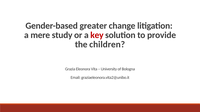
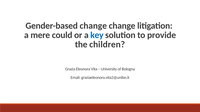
Gender-based greater: greater -> change (93, 26)
study: study -> could (62, 35)
key colour: red -> blue (97, 35)
